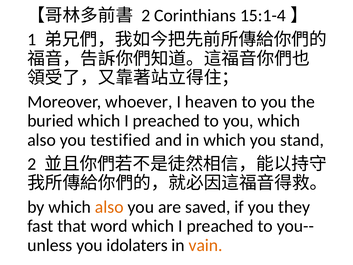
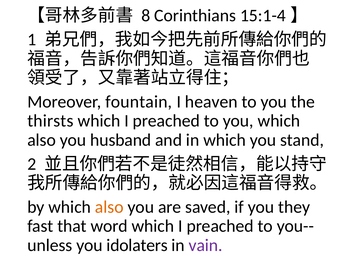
2: 2 -> 8 (146, 16)
whoever: whoever -> fountain (139, 102)
buried: buried -> thirsts (50, 121)
testified: testified -> husband (121, 140)
vain colour: orange -> purple (206, 245)
